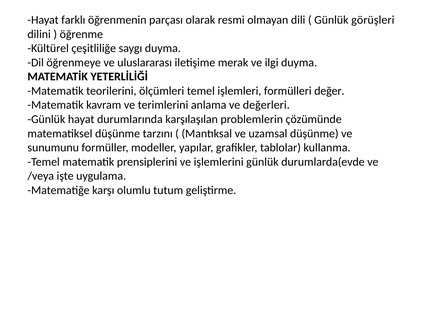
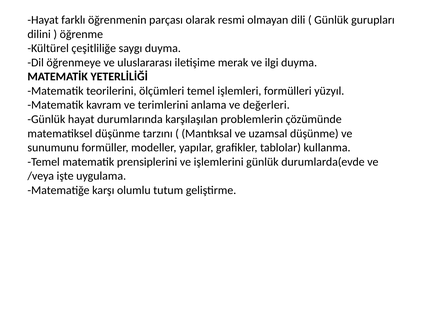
görüşleri: görüşleri -> gurupları (373, 20)
değer: değer -> yüzyıl (329, 91)
